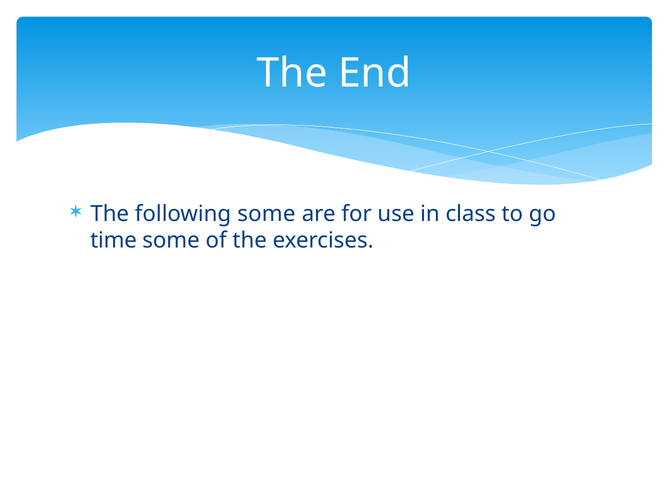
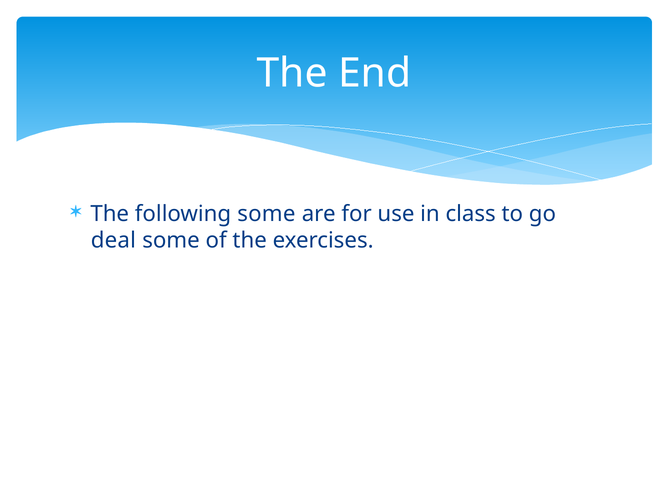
time: time -> deal (113, 240)
